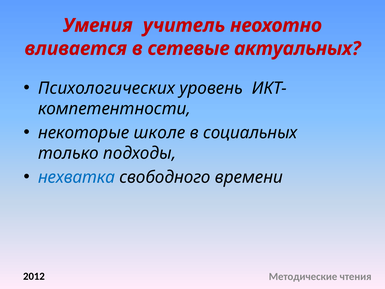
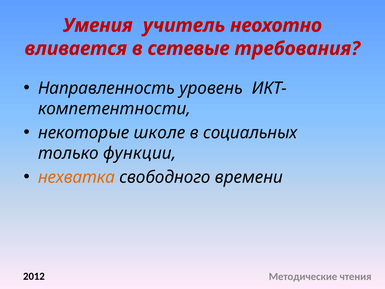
актуальных: актуальных -> требования (297, 49)
Психологических: Психологических -> Направленность (107, 88)
подходы: подходы -> функции (140, 153)
нехватка colour: blue -> orange (77, 177)
